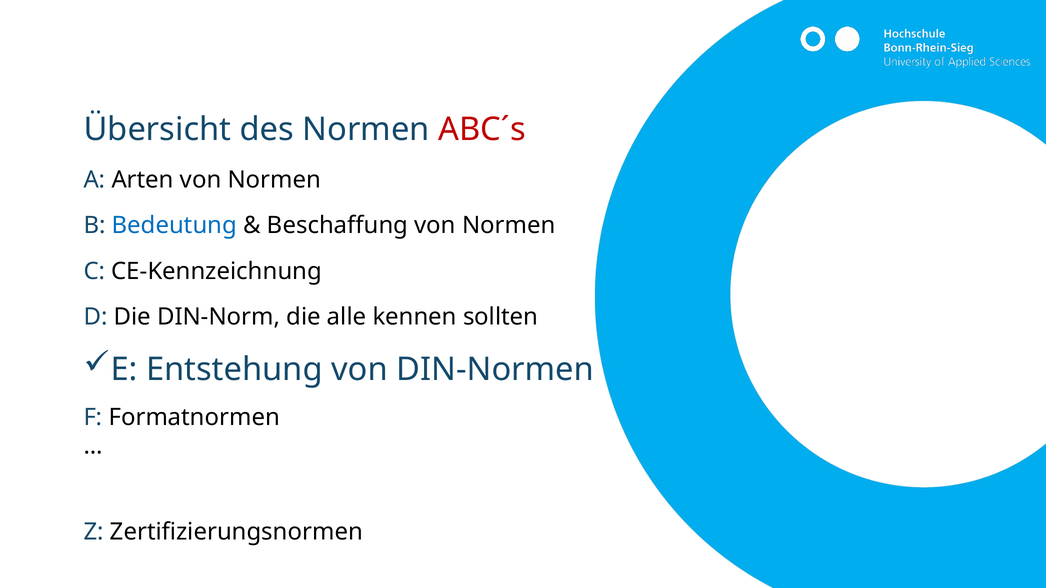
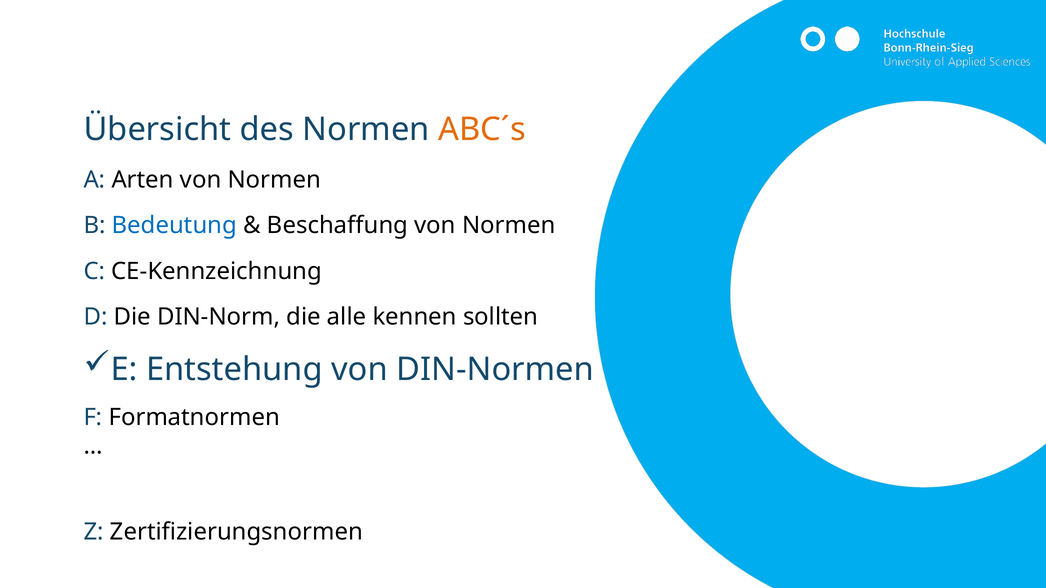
ABC´s colour: red -> orange (482, 129)
